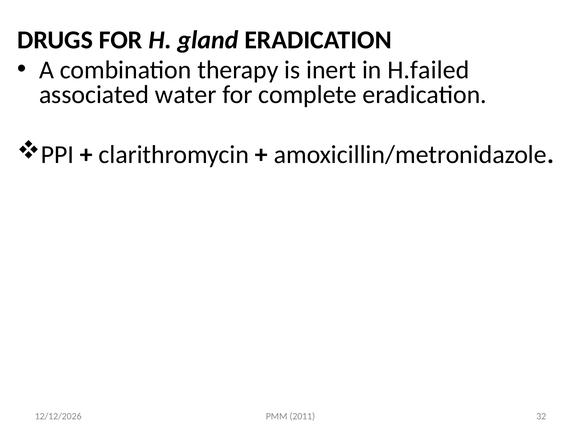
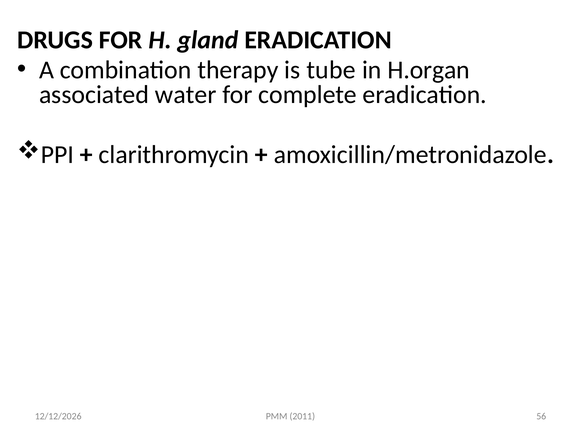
inert: inert -> tube (331, 70)
H.failed: H.failed -> H.organ (429, 70)
32: 32 -> 56 (541, 416)
